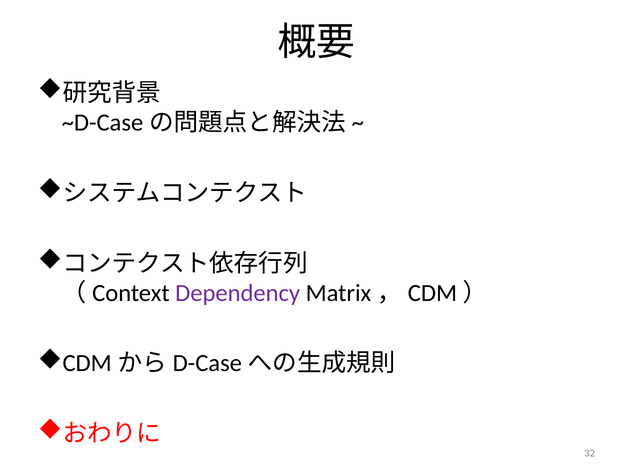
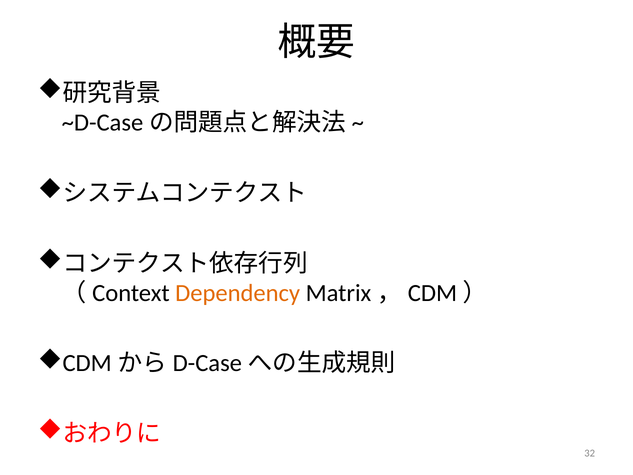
Dependency colour: purple -> orange (238, 293)
